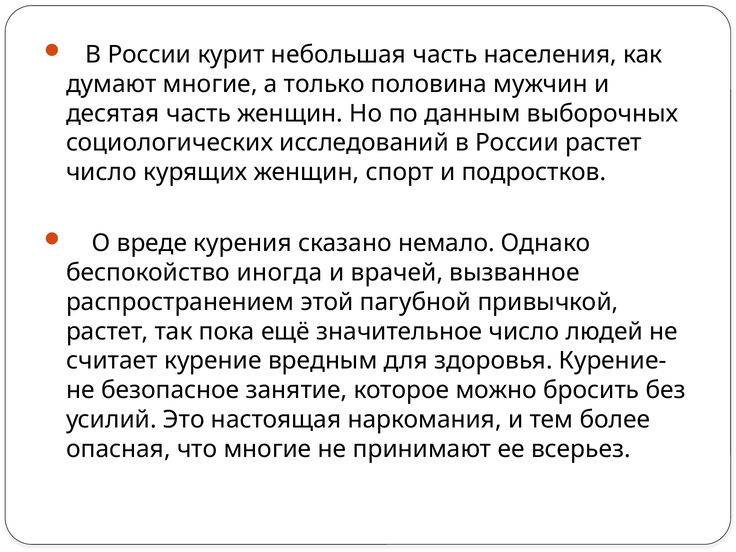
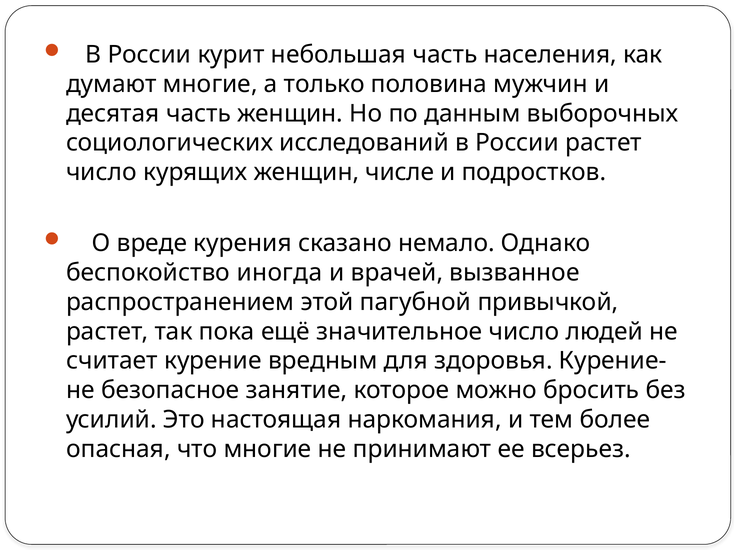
спорт: спорт -> числе (400, 172)
